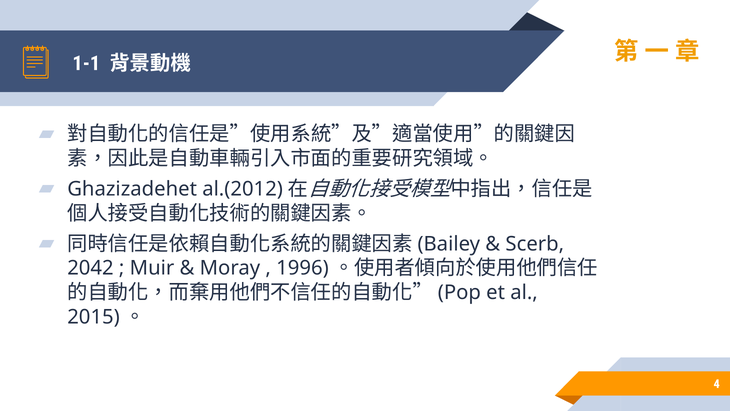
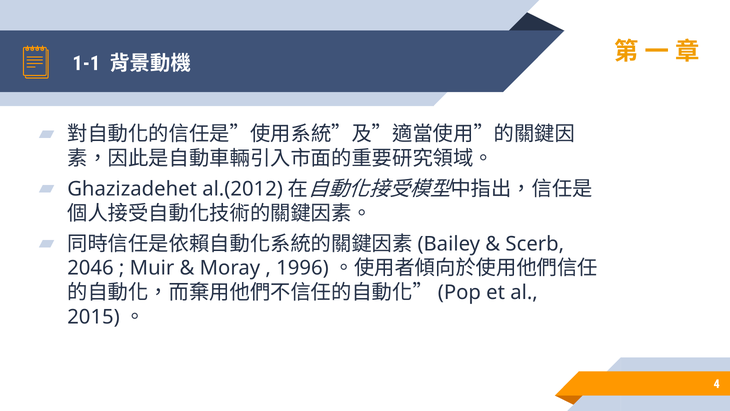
2042: 2042 -> 2046 (90, 268)
